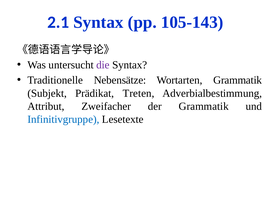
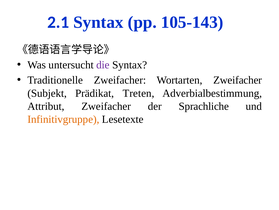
Traditionelle Nebensätze: Nebensätze -> Zweifacher (120, 80)
Wortarten Grammatik: Grammatik -> Zweifacher (238, 80)
der Grammatik: Grammatik -> Sprachliche (204, 106)
Infinitivgruppe colour: blue -> orange (63, 119)
